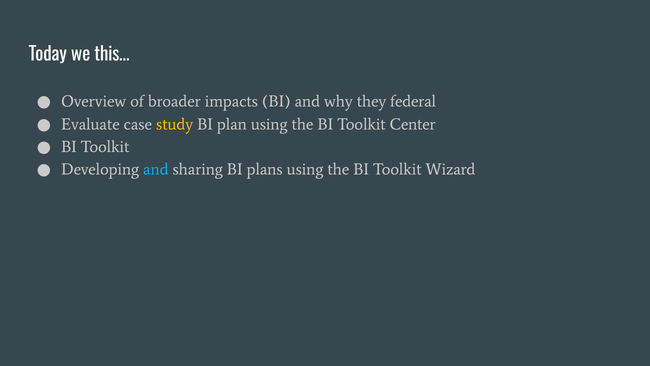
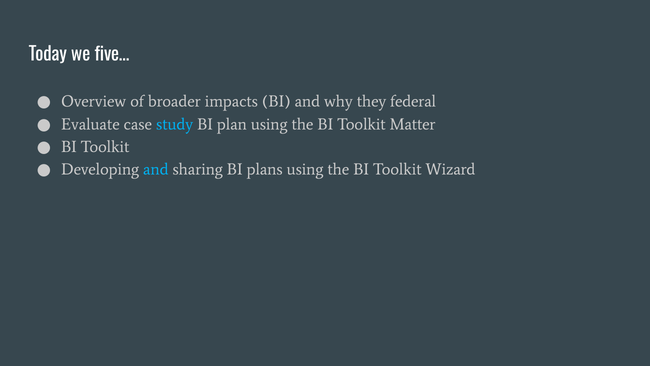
this…: this… -> five… (112, 55)
study colour: yellow -> light blue (175, 124)
Center: Center -> Matter (413, 124)
